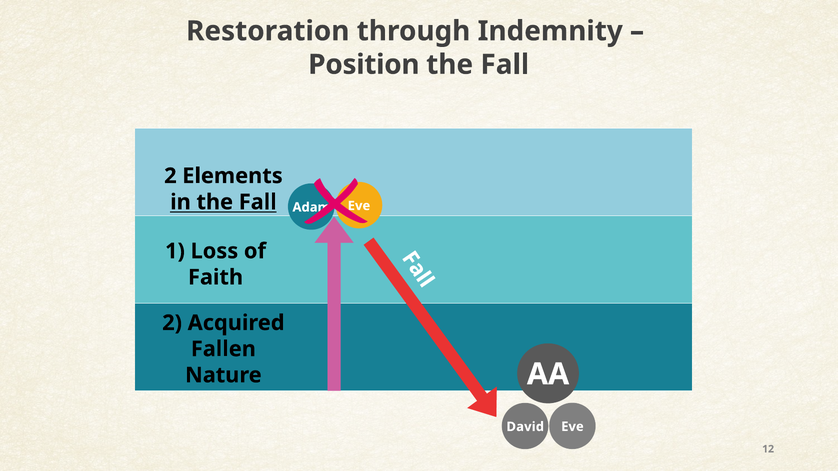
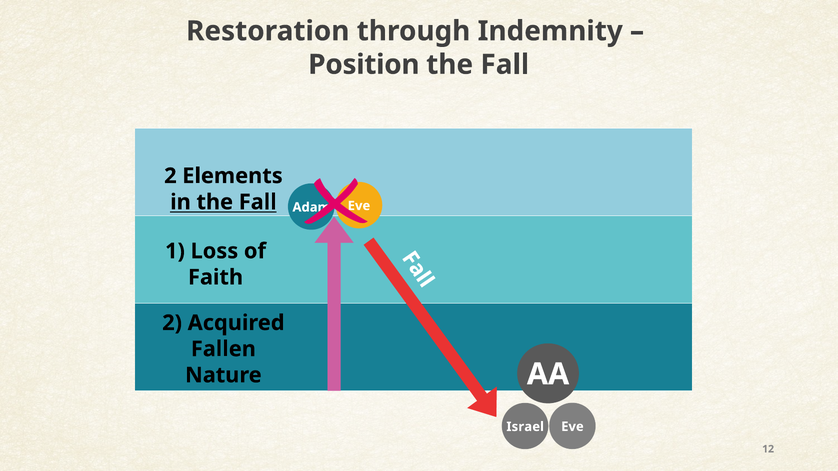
David: David -> Israel (525, 427)
